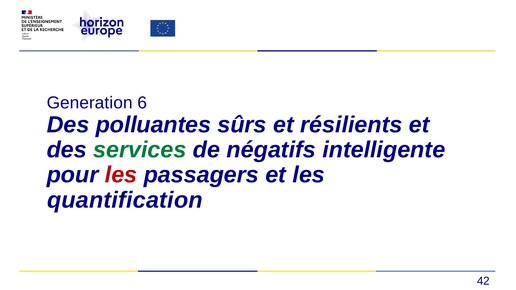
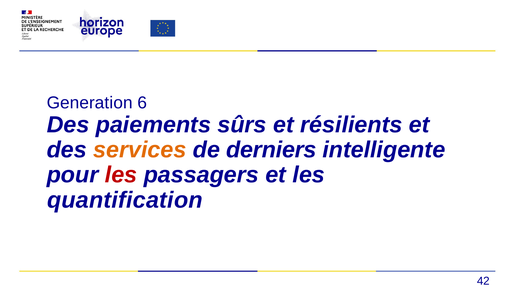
polluantes: polluantes -> paiements (153, 125)
services colour: green -> orange (140, 150)
négatifs: négatifs -> derniers (271, 150)
